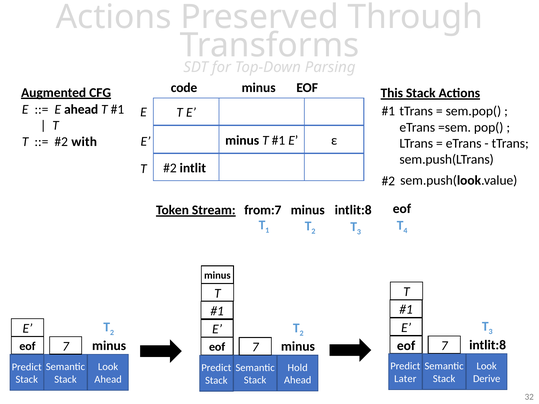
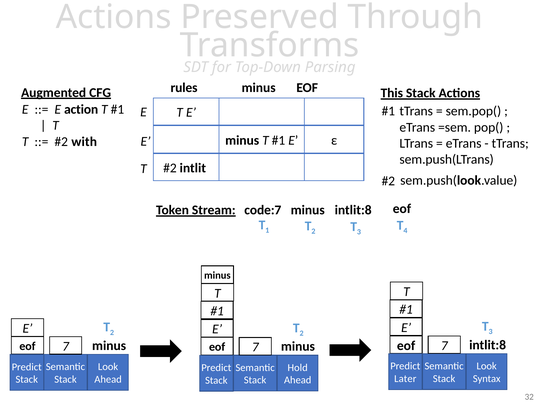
code: code -> rules (184, 88)
E ahead: ahead -> action (81, 109)
from:7: from:7 -> code:7 (263, 210)
Derive: Derive -> Syntax (487, 379)
